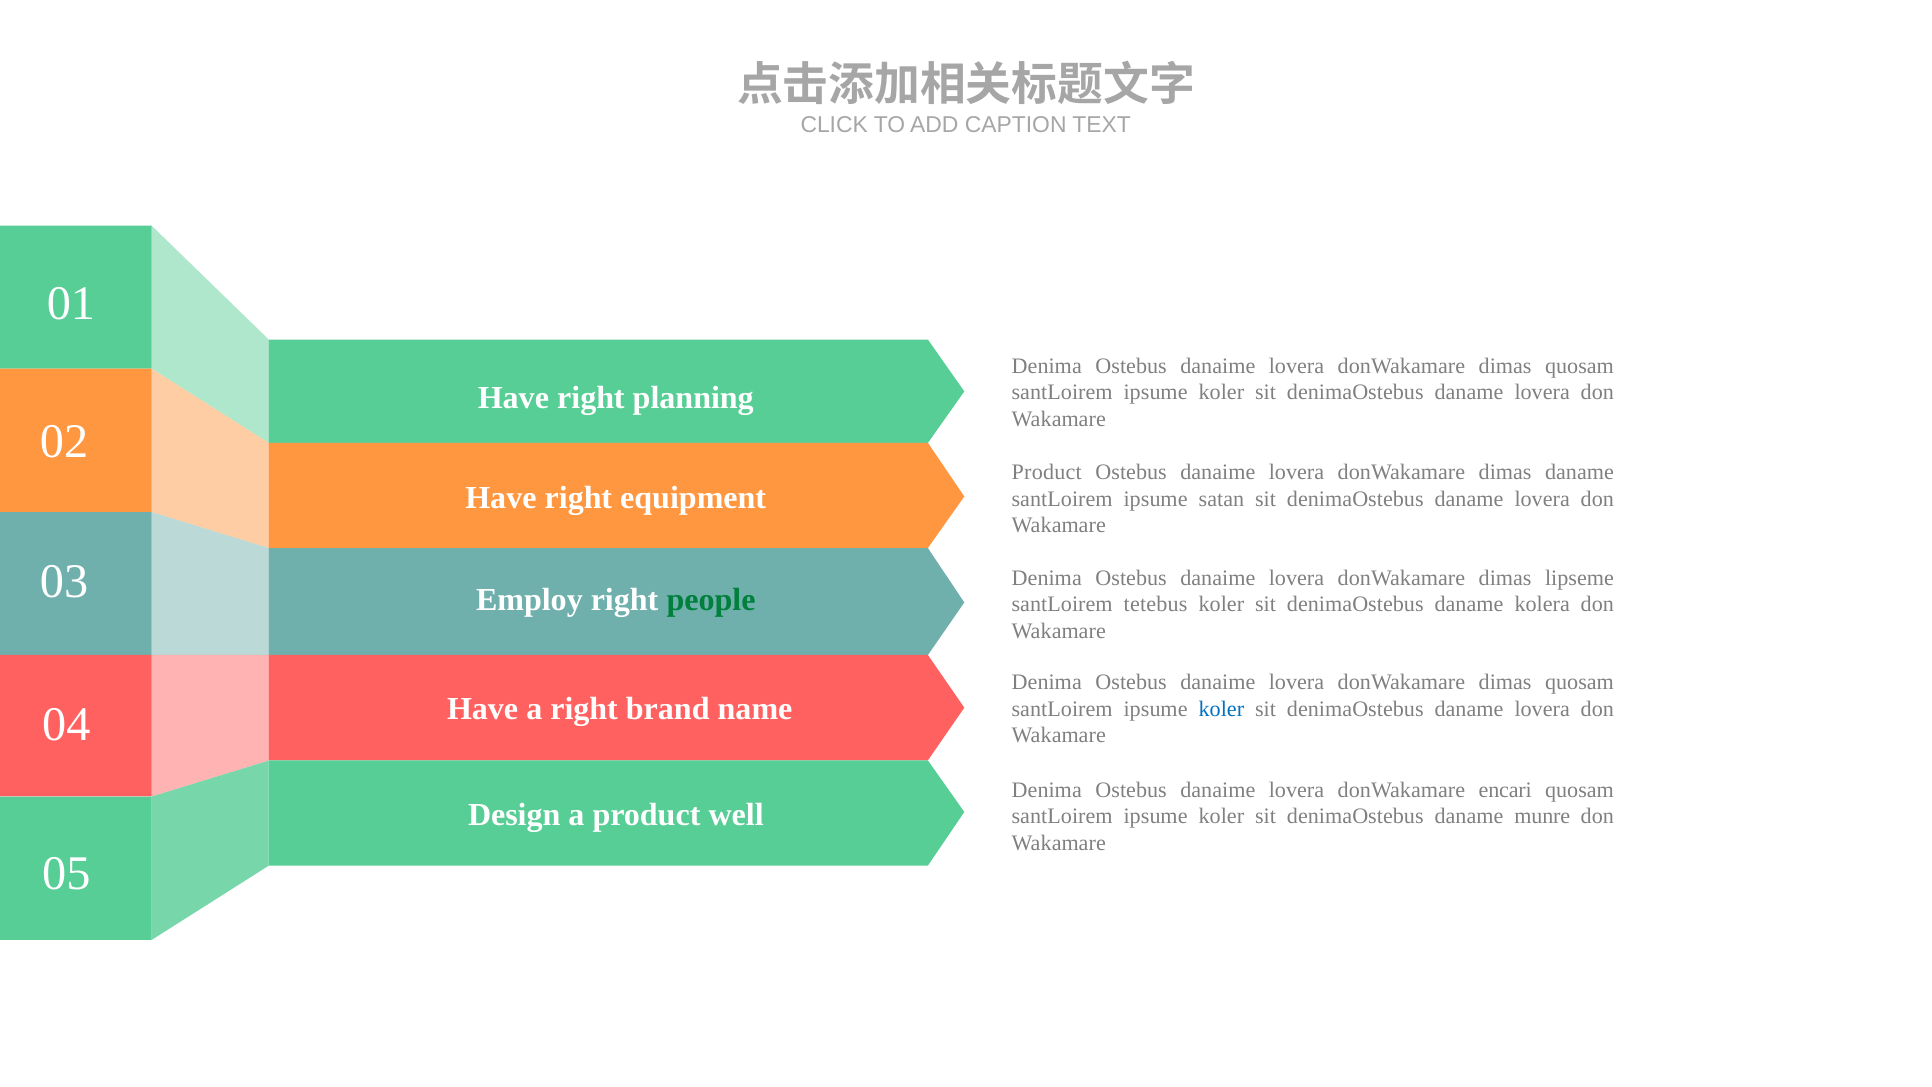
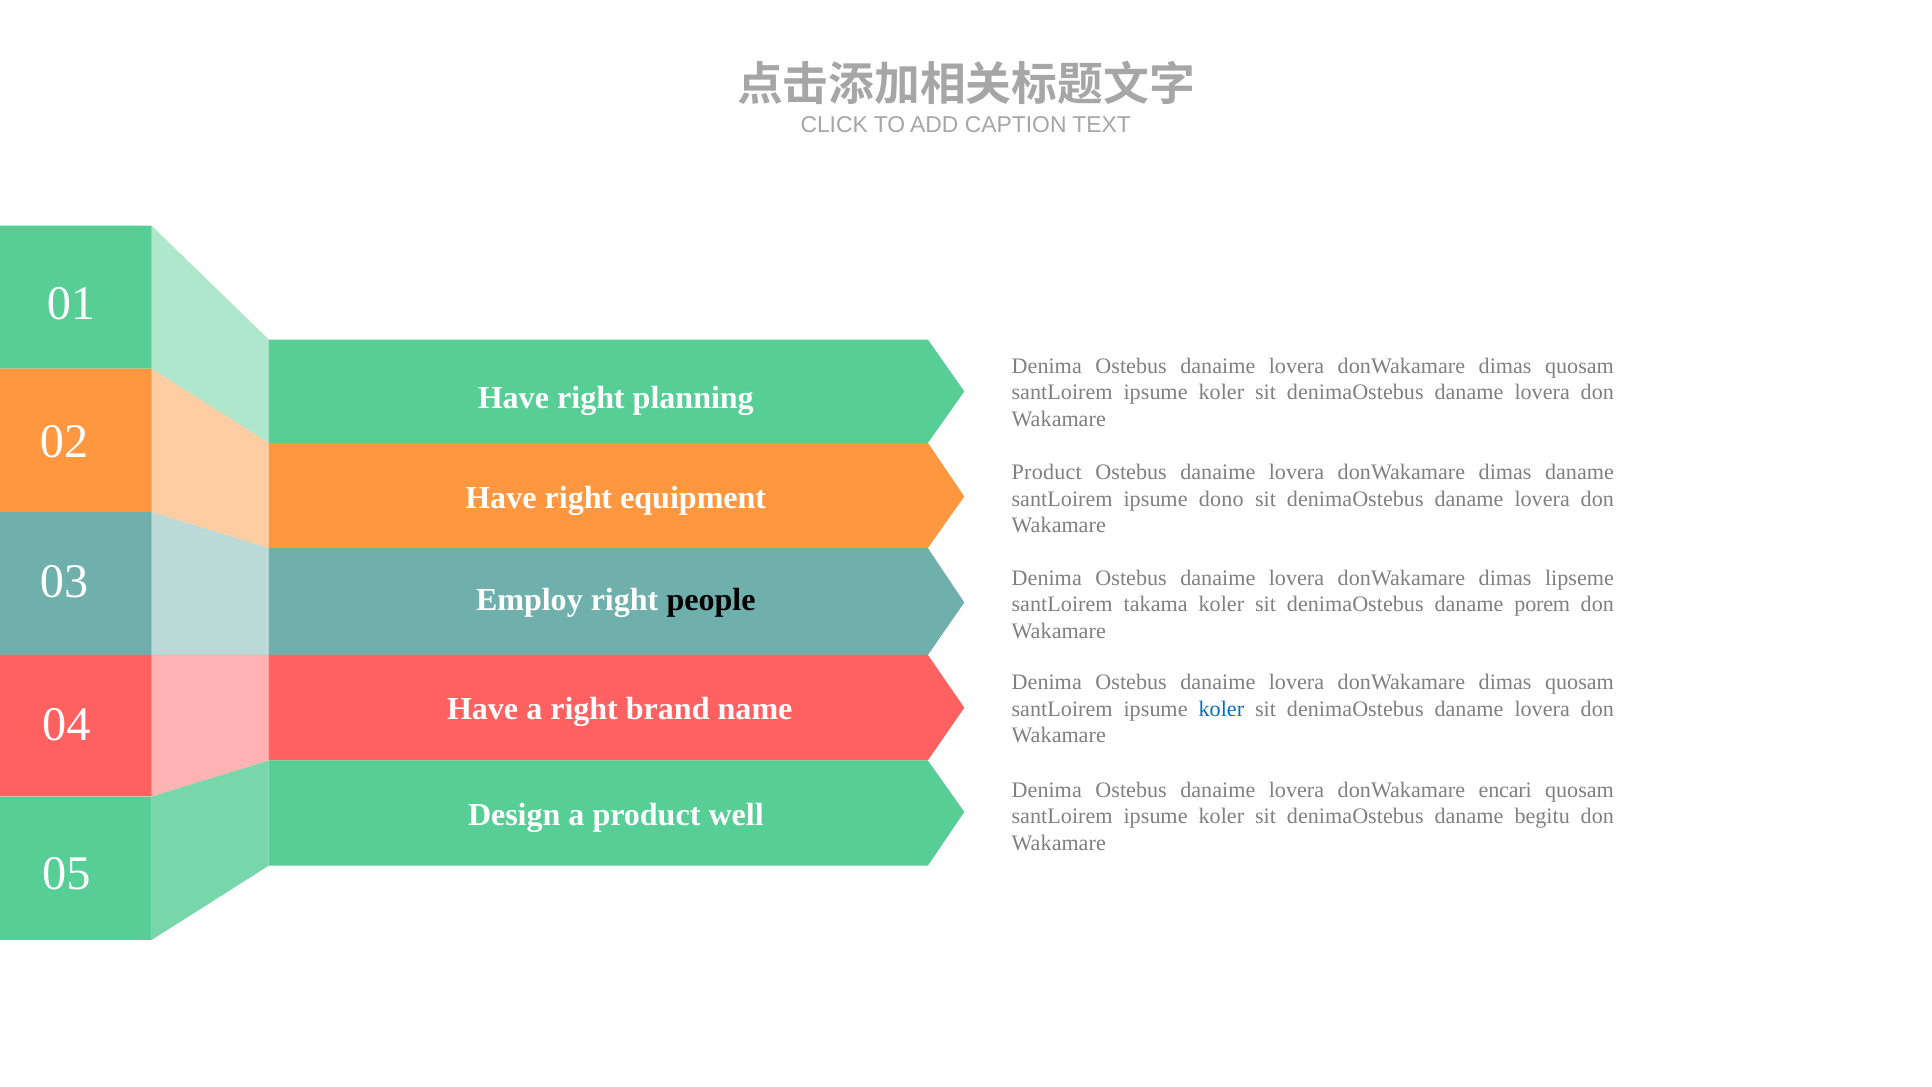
satan: satan -> dono (1221, 499)
people colour: green -> black (711, 600)
tetebus: tetebus -> takama (1156, 604)
kolera: kolera -> porem (1542, 604)
munre: munre -> begitu (1542, 816)
